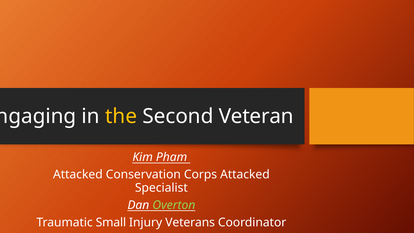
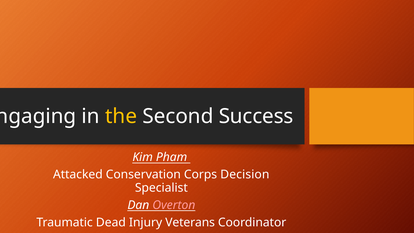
Veteran: Veteran -> Success (256, 116)
Corps Attacked: Attacked -> Decision (245, 175)
Overton colour: light green -> pink (174, 205)
Small: Small -> Dead (111, 222)
